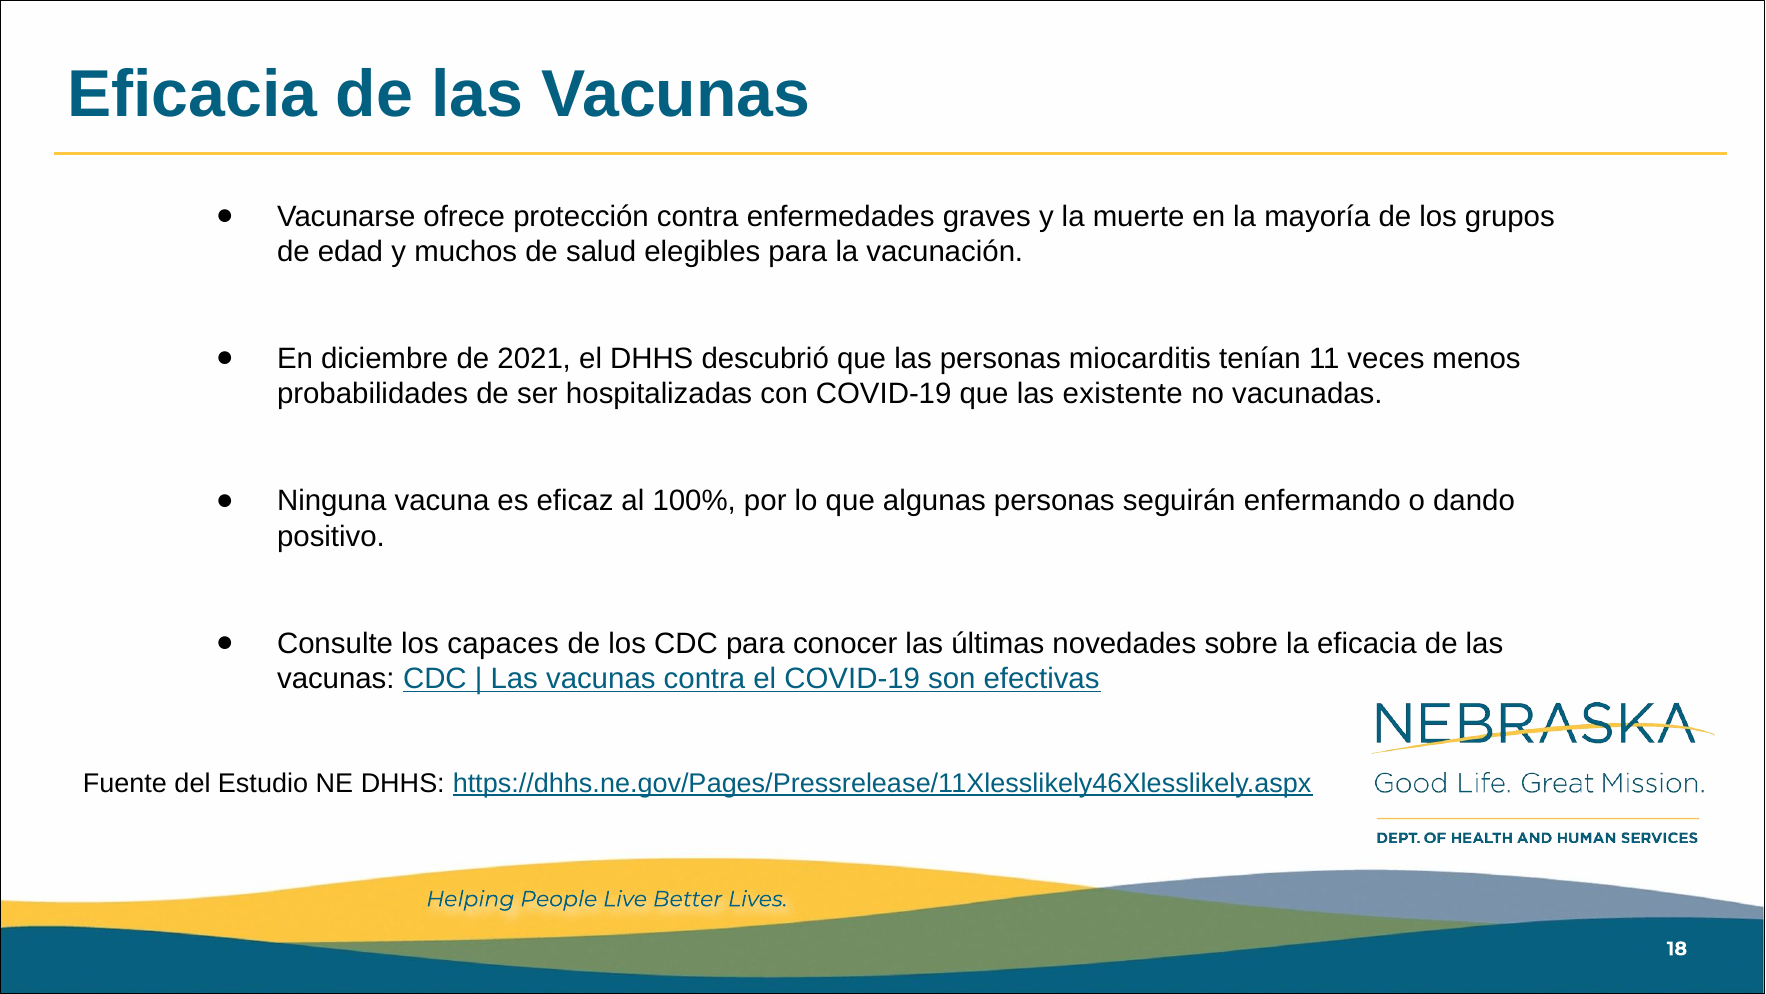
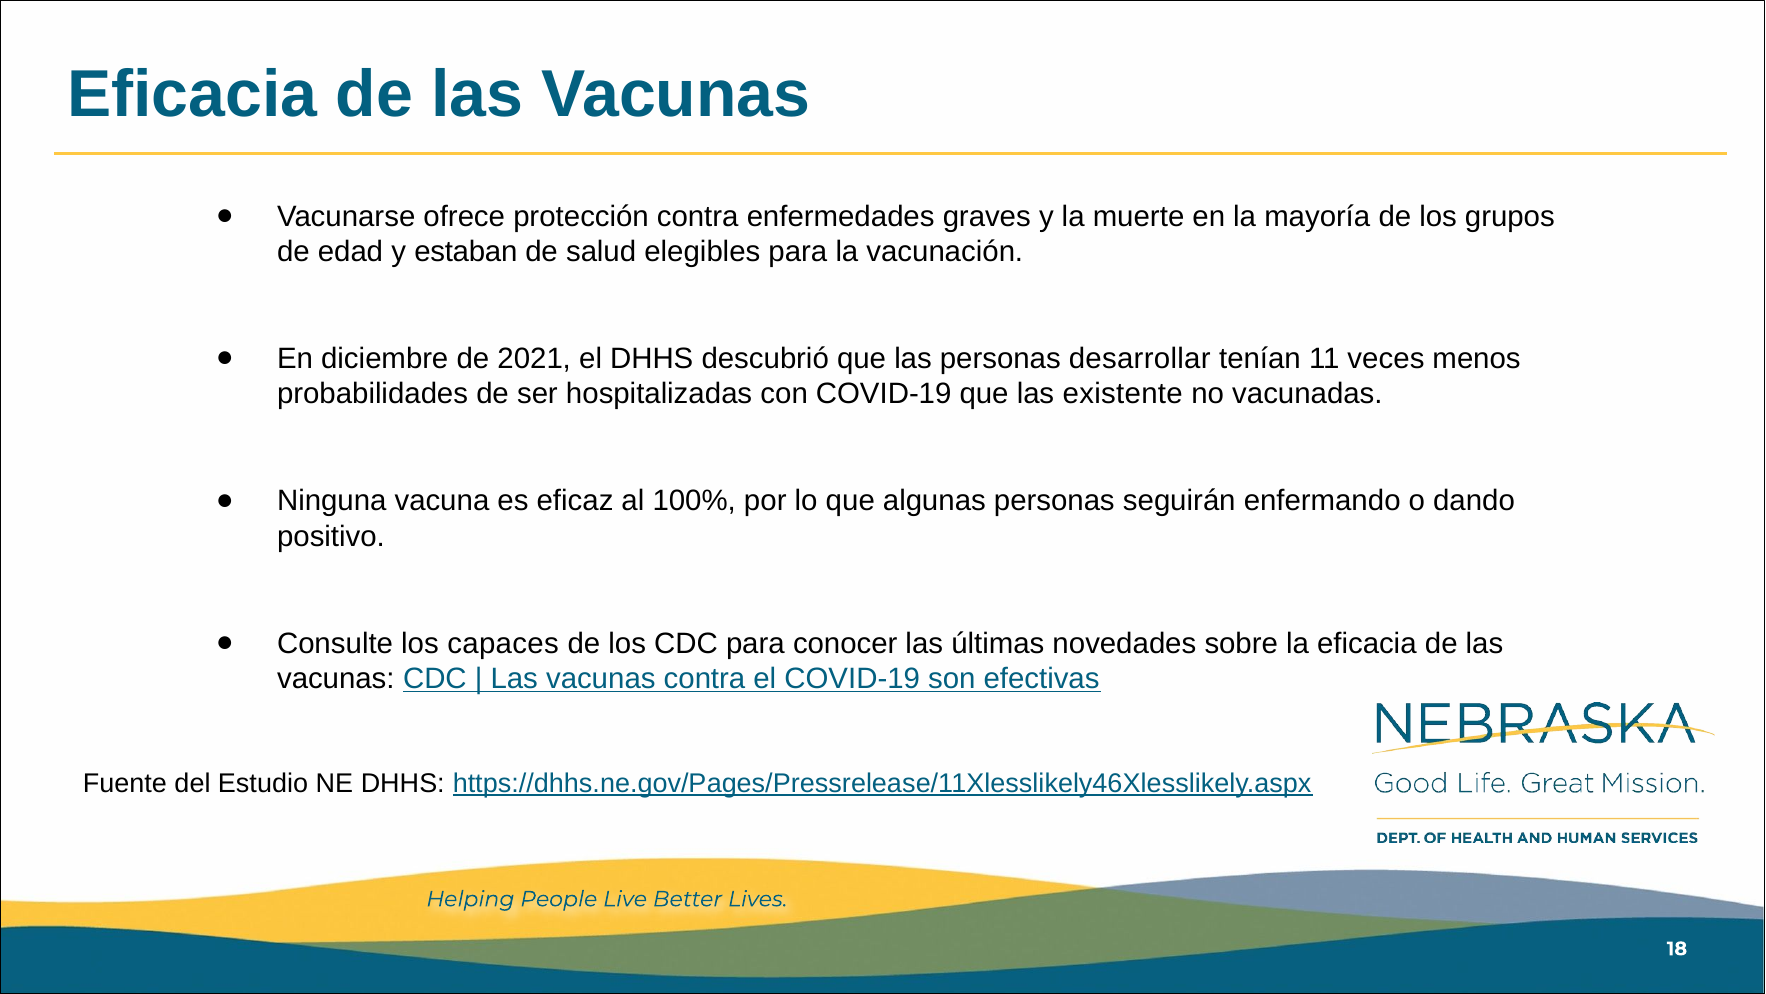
muchos: muchos -> estaban (466, 252)
miocarditis: miocarditis -> desarrollar (1140, 359)
